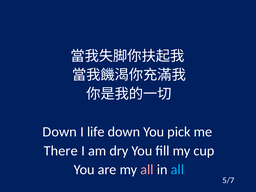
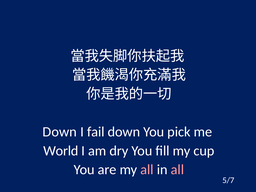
life: life -> fail (96, 132)
There: There -> World (61, 151)
all colour: light blue -> pink (177, 170)
